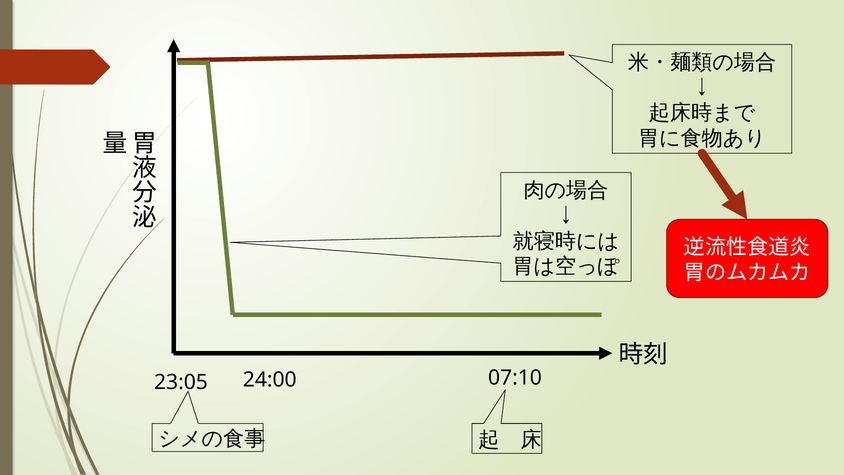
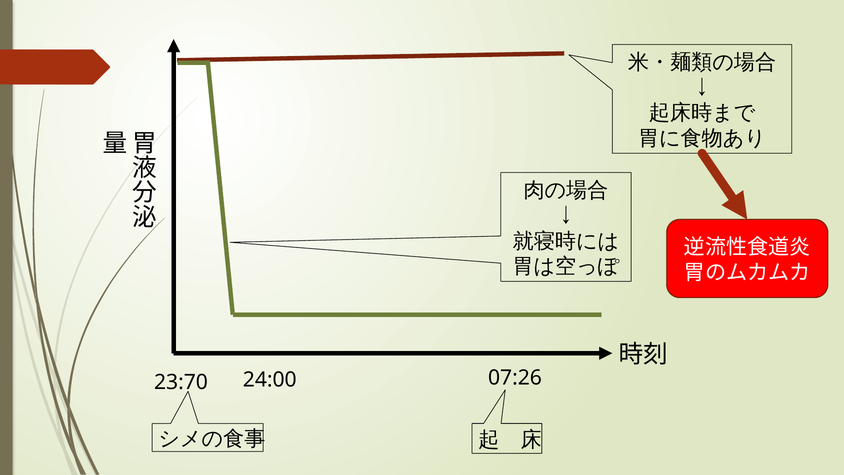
23:05: 23:05 -> 23:70 (181, 382)
07:10: 07:10 -> 07:26 (515, 378)
